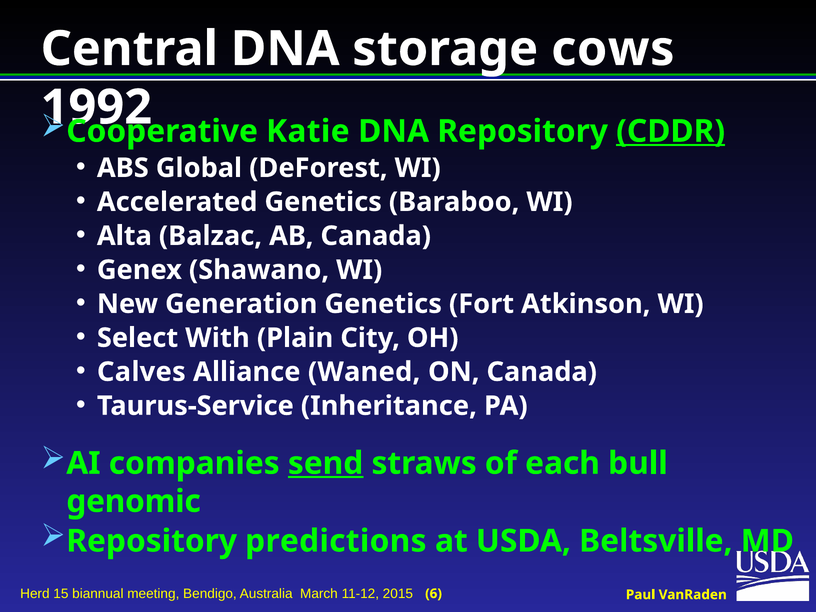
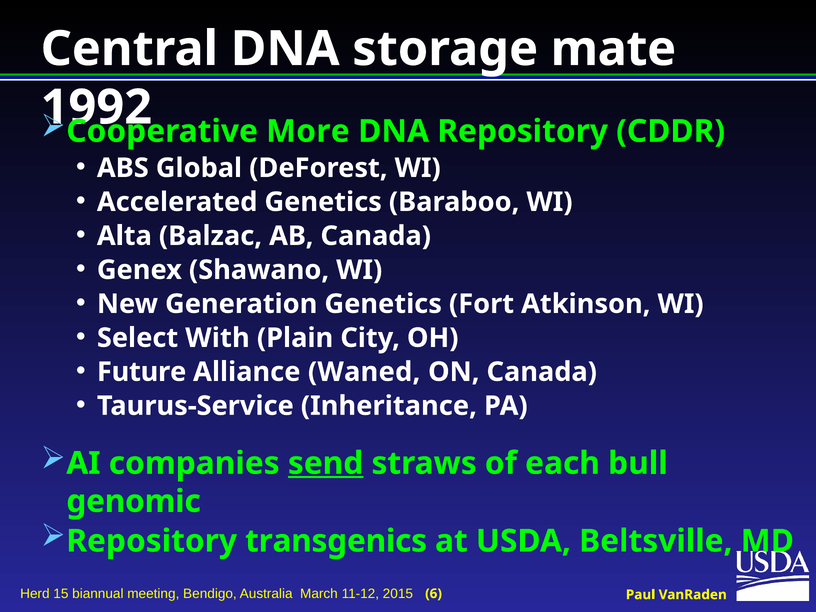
cows: cows -> mate (613, 49)
Katie: Katie -> More (308, 131)
CDDR underline: present -> none (671, 131)
Calves: Calves -> Future (142, 372)
predictions: predictions -> transgenics (336, 541)
